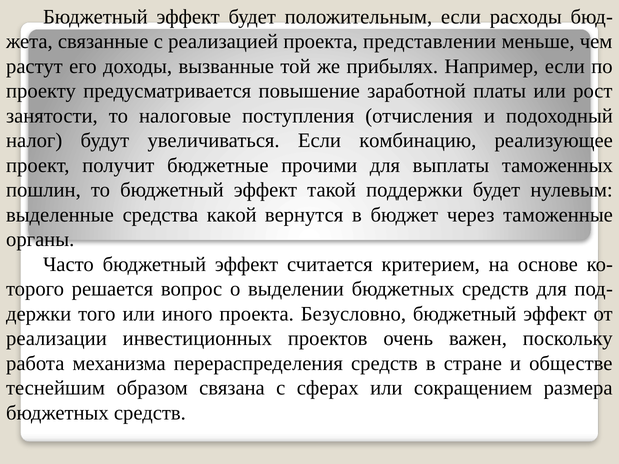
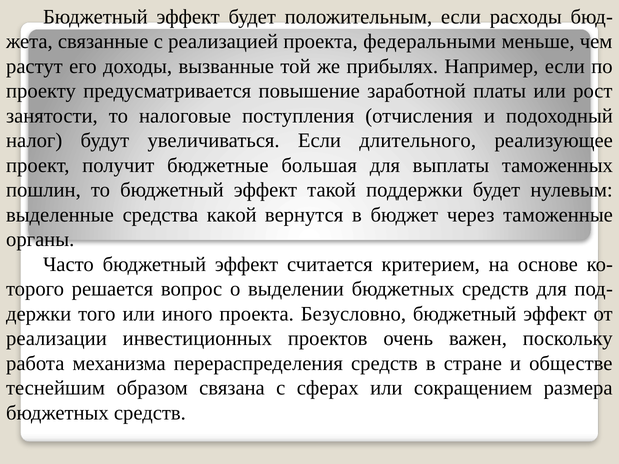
представлении: представлении -> федеральными (430, 42)
комбинацию: комбинацию -> длительного (418, 141)
прочими: прочими -> большая (319, 165)
